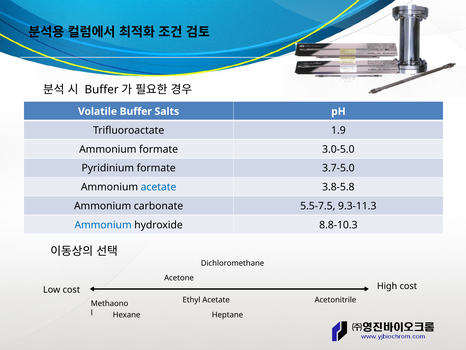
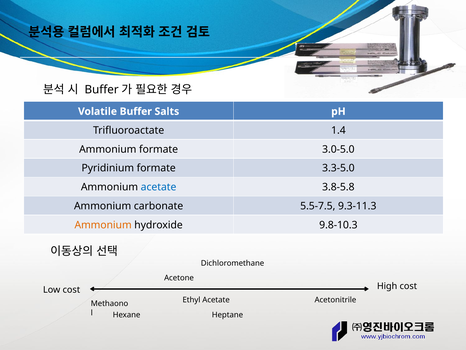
1.9: 1.9 -> 1.4 (338, 130)
3.7-5.0: 3.7-5.0 -> 3.3-5.0 (338, 168)
Ammonium colour: blue -> orange (103, 225)
8.8-10.3: 8.8-10.3 -> 9.8-10.3 (338, 225)
